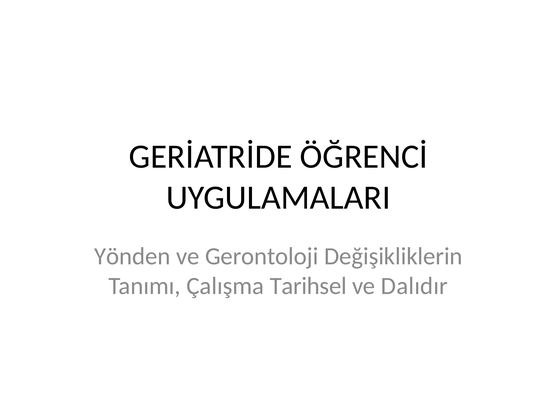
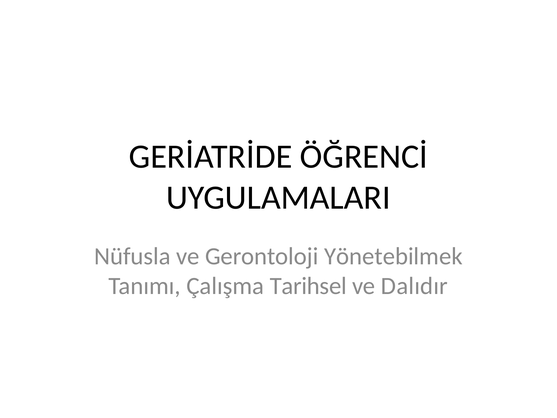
Yönden: Yönden -> Nüfusla (132, 256)
Değişikliklerin: Değişikliklerin -> Yönetebilmek (393, 256)
